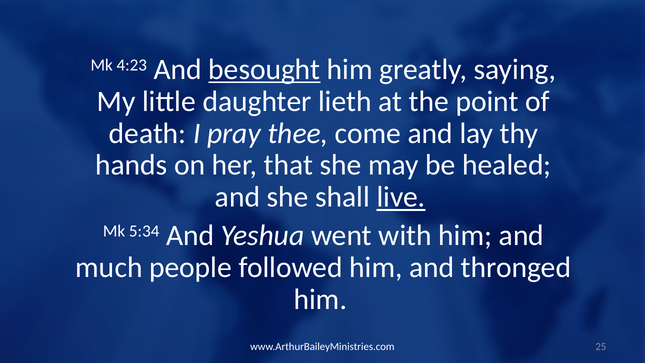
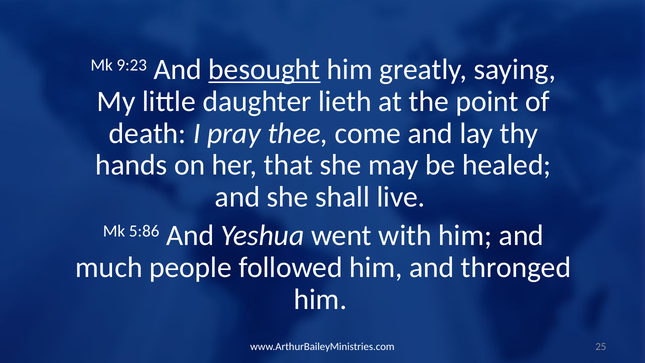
4:23: 4:23 -> 9:23 (132, 65)
live underline: present -> none (401, 197)
5:34: 5:34 -> 5:86 (144, 231)
